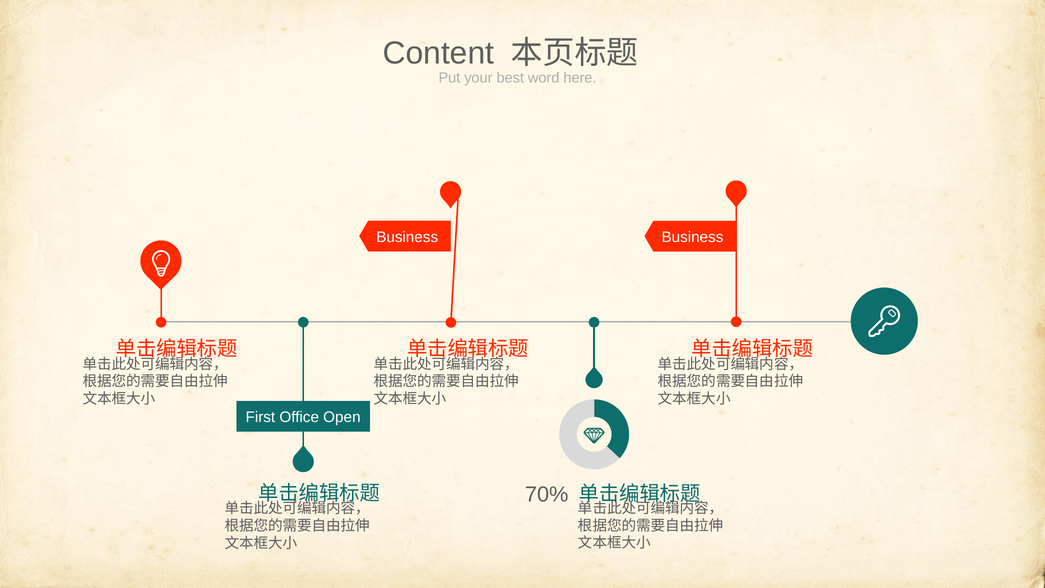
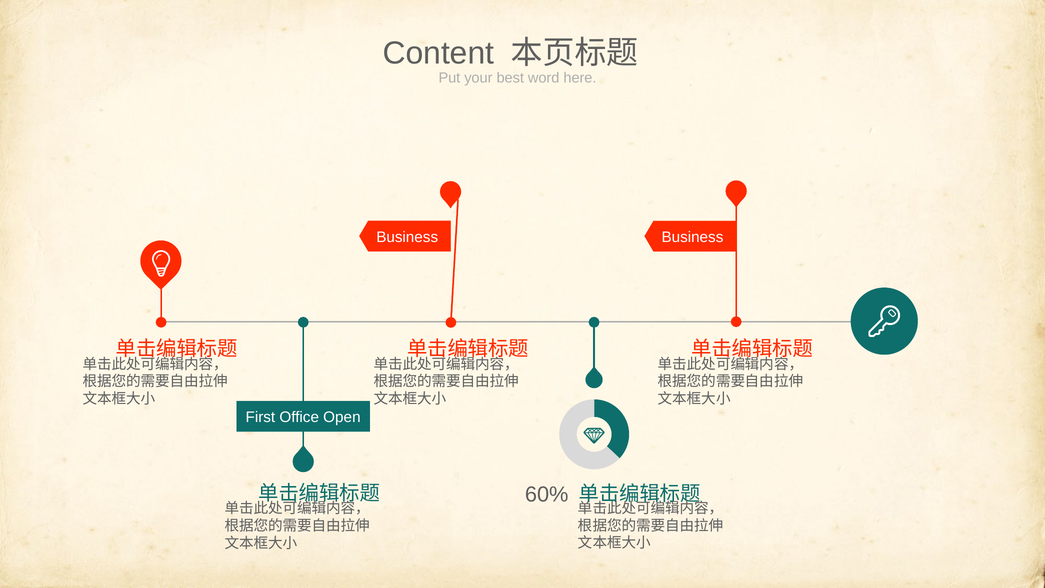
70%: 70% -> 60% (547, 494)
